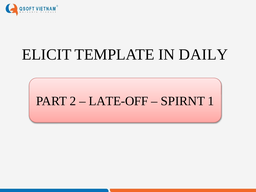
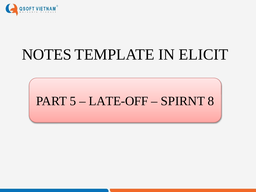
ELICIT: ELICIT -> NOTES (47, 55)
DAILY: DAILY -> ELICIT (203, 55)
2: 2 -> 5 (73, 101)
1: 1 -> 8 (211, 101)
